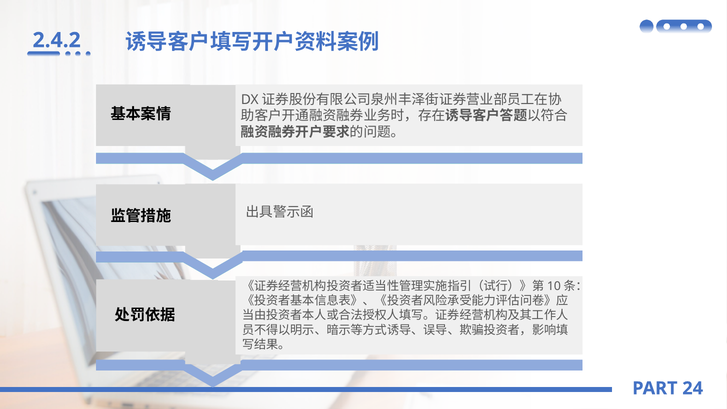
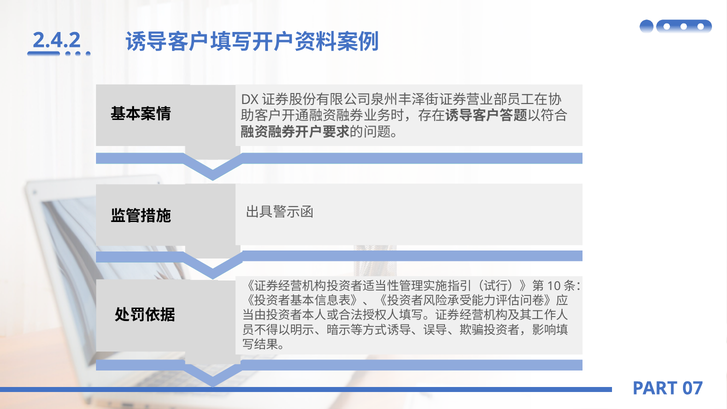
24: 24 -> 07 (693, 388)
